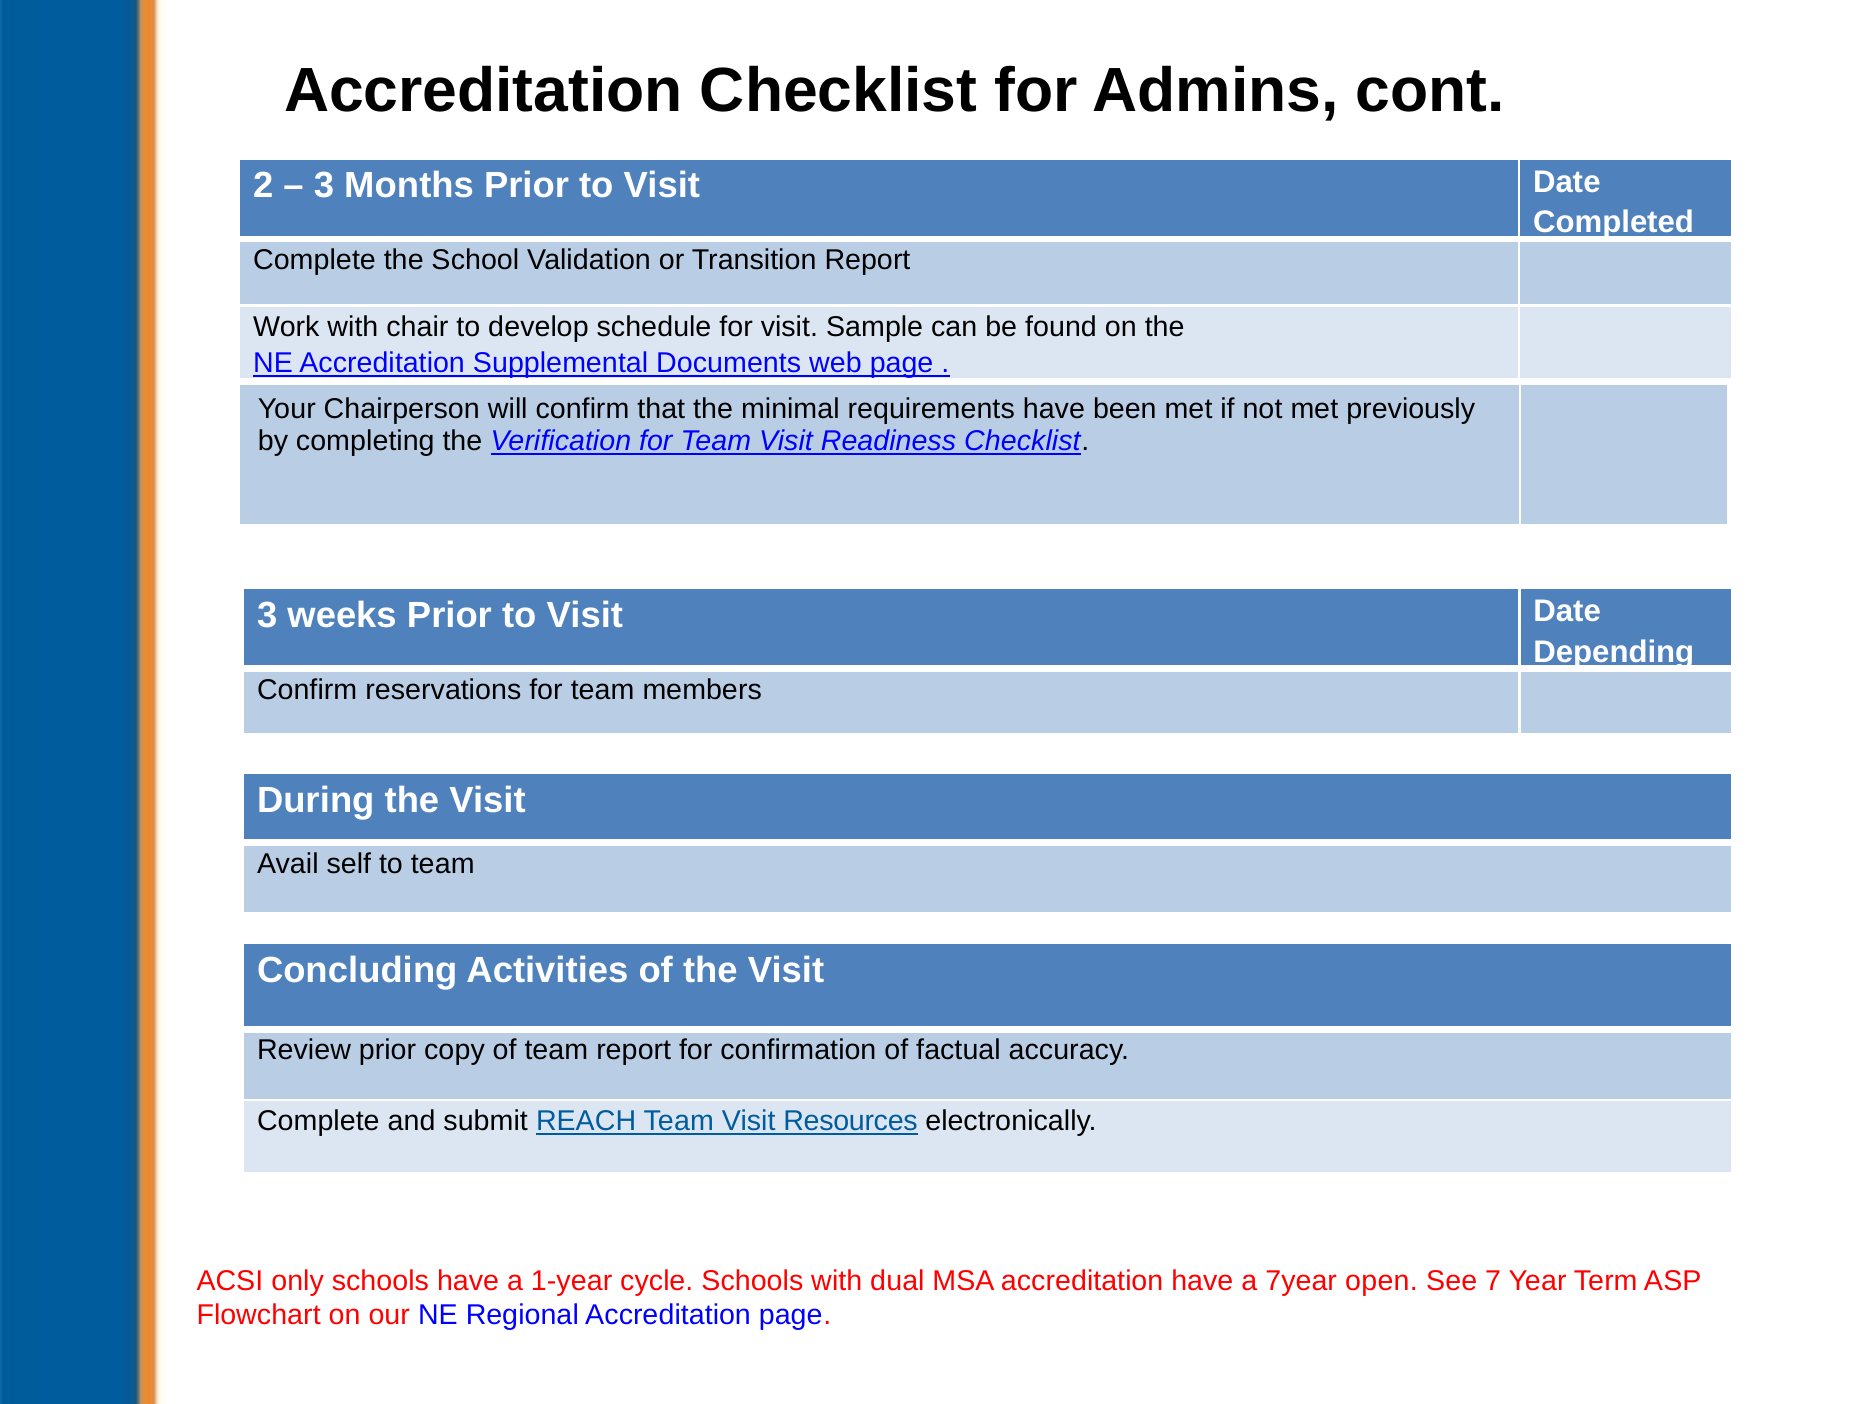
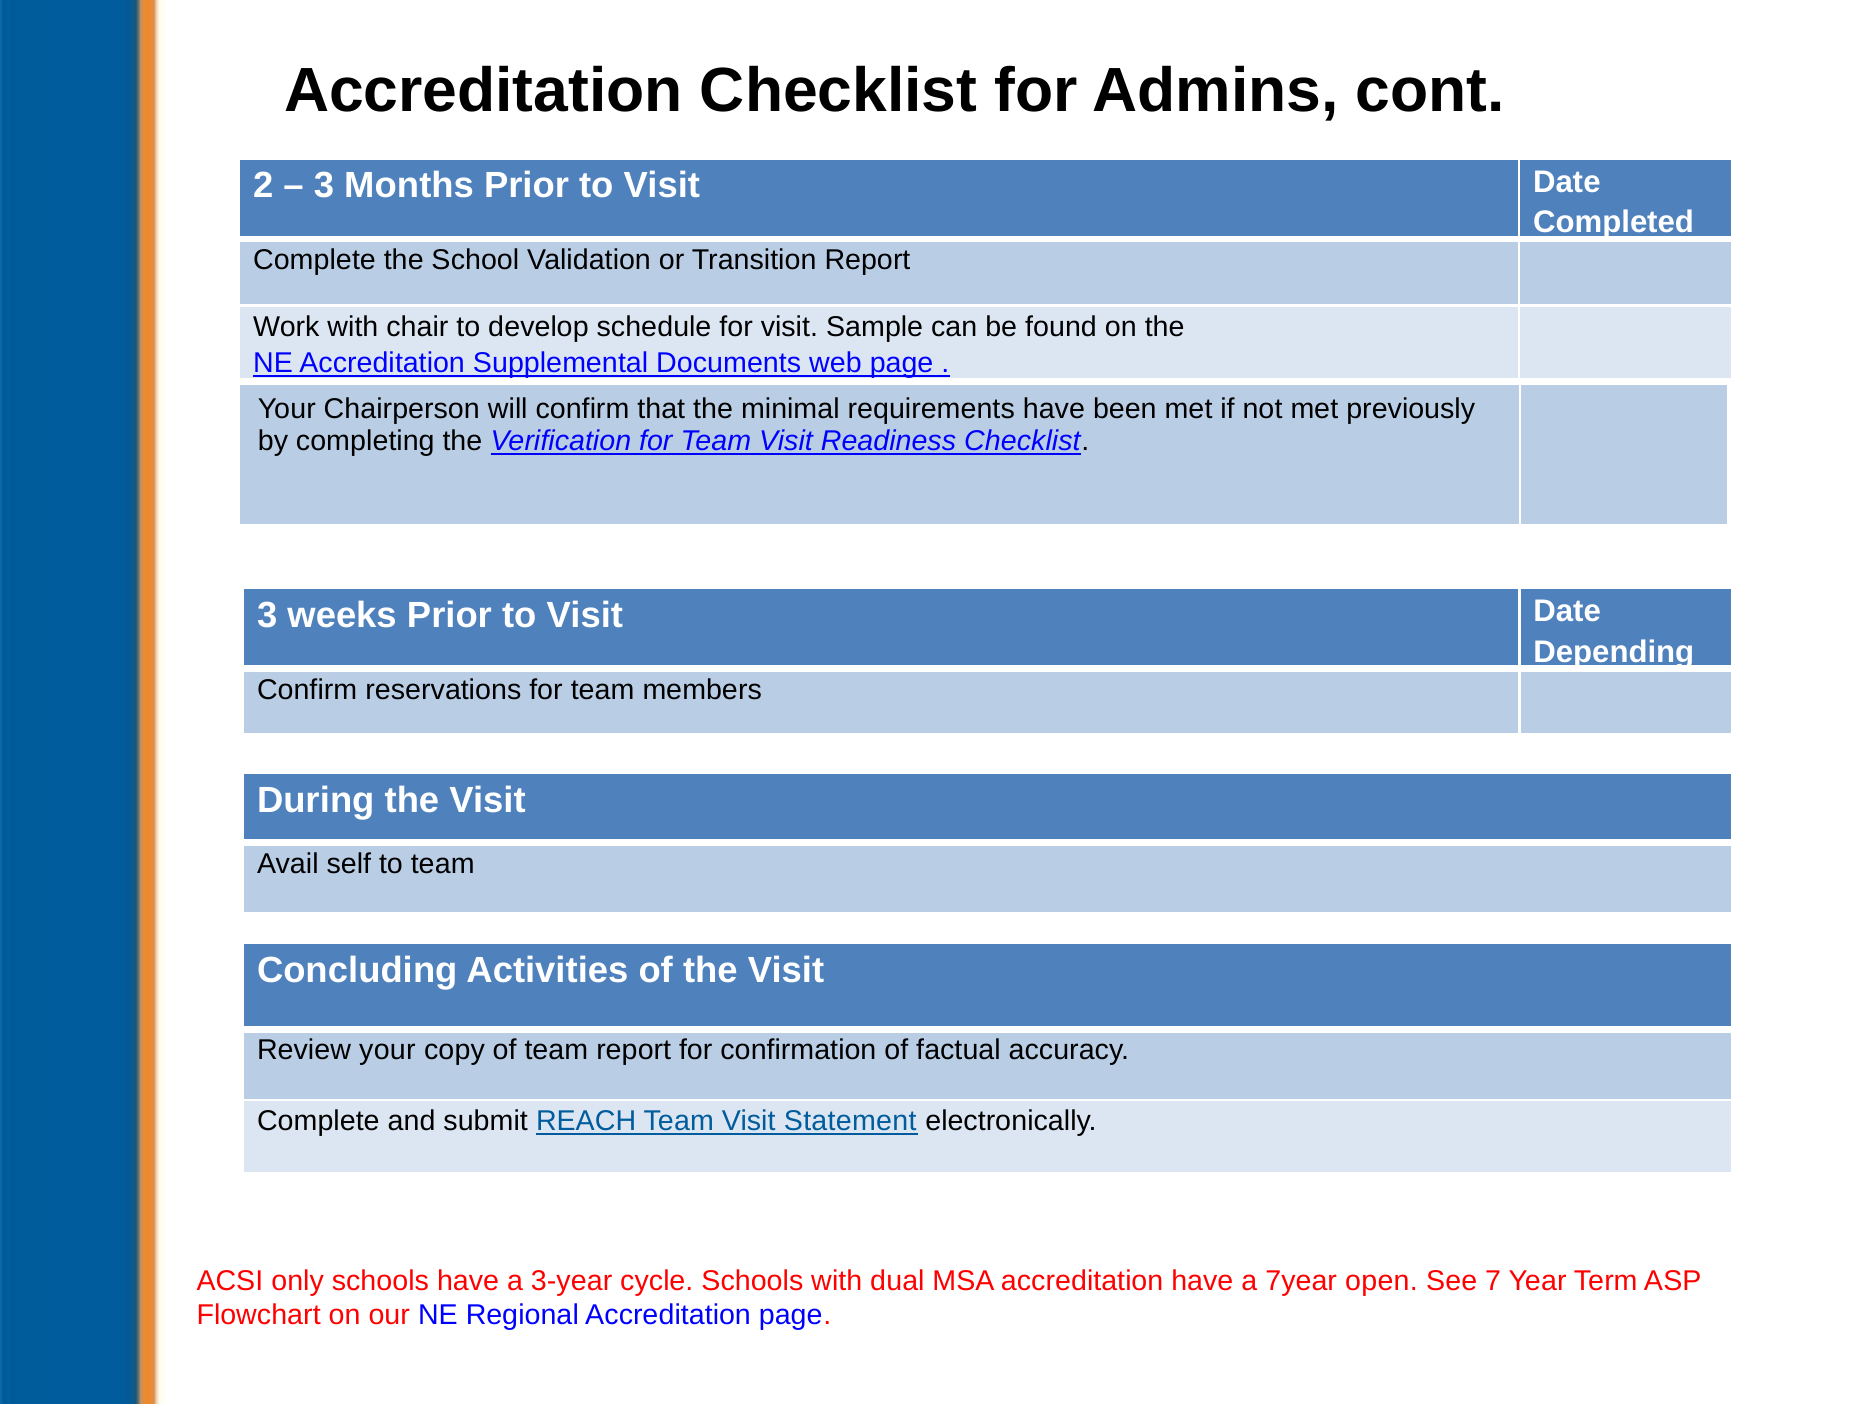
Review prior: prior -> your (387, 1050)
Resources: Resources -> Statement (850, 1121)
1-year: 1-year -> 3-year (572, 1281)
